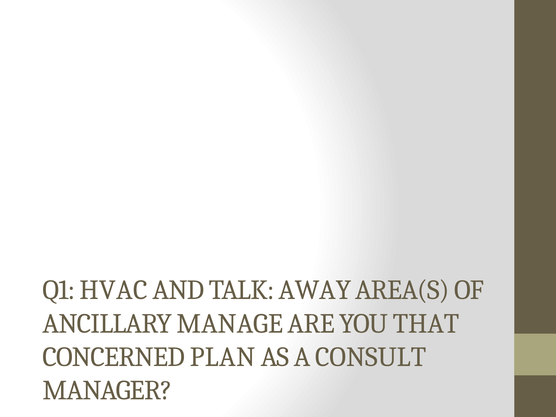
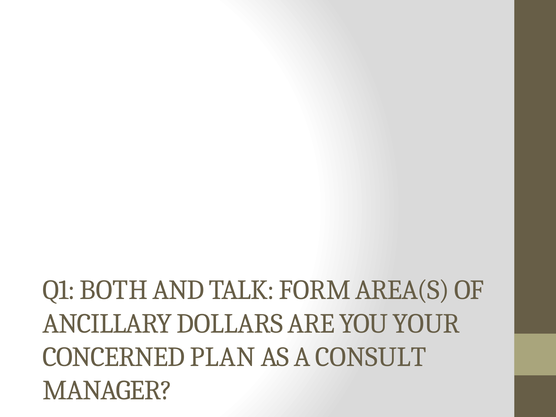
HVAC: HVAC -> BOTH (114, 290)
AWAY: AWAY -> FORM (315, 290)
MANAGE: MANAGE -> DOLLARS (230, 324)
THAT: THAT -> YOUR (426, 324)
